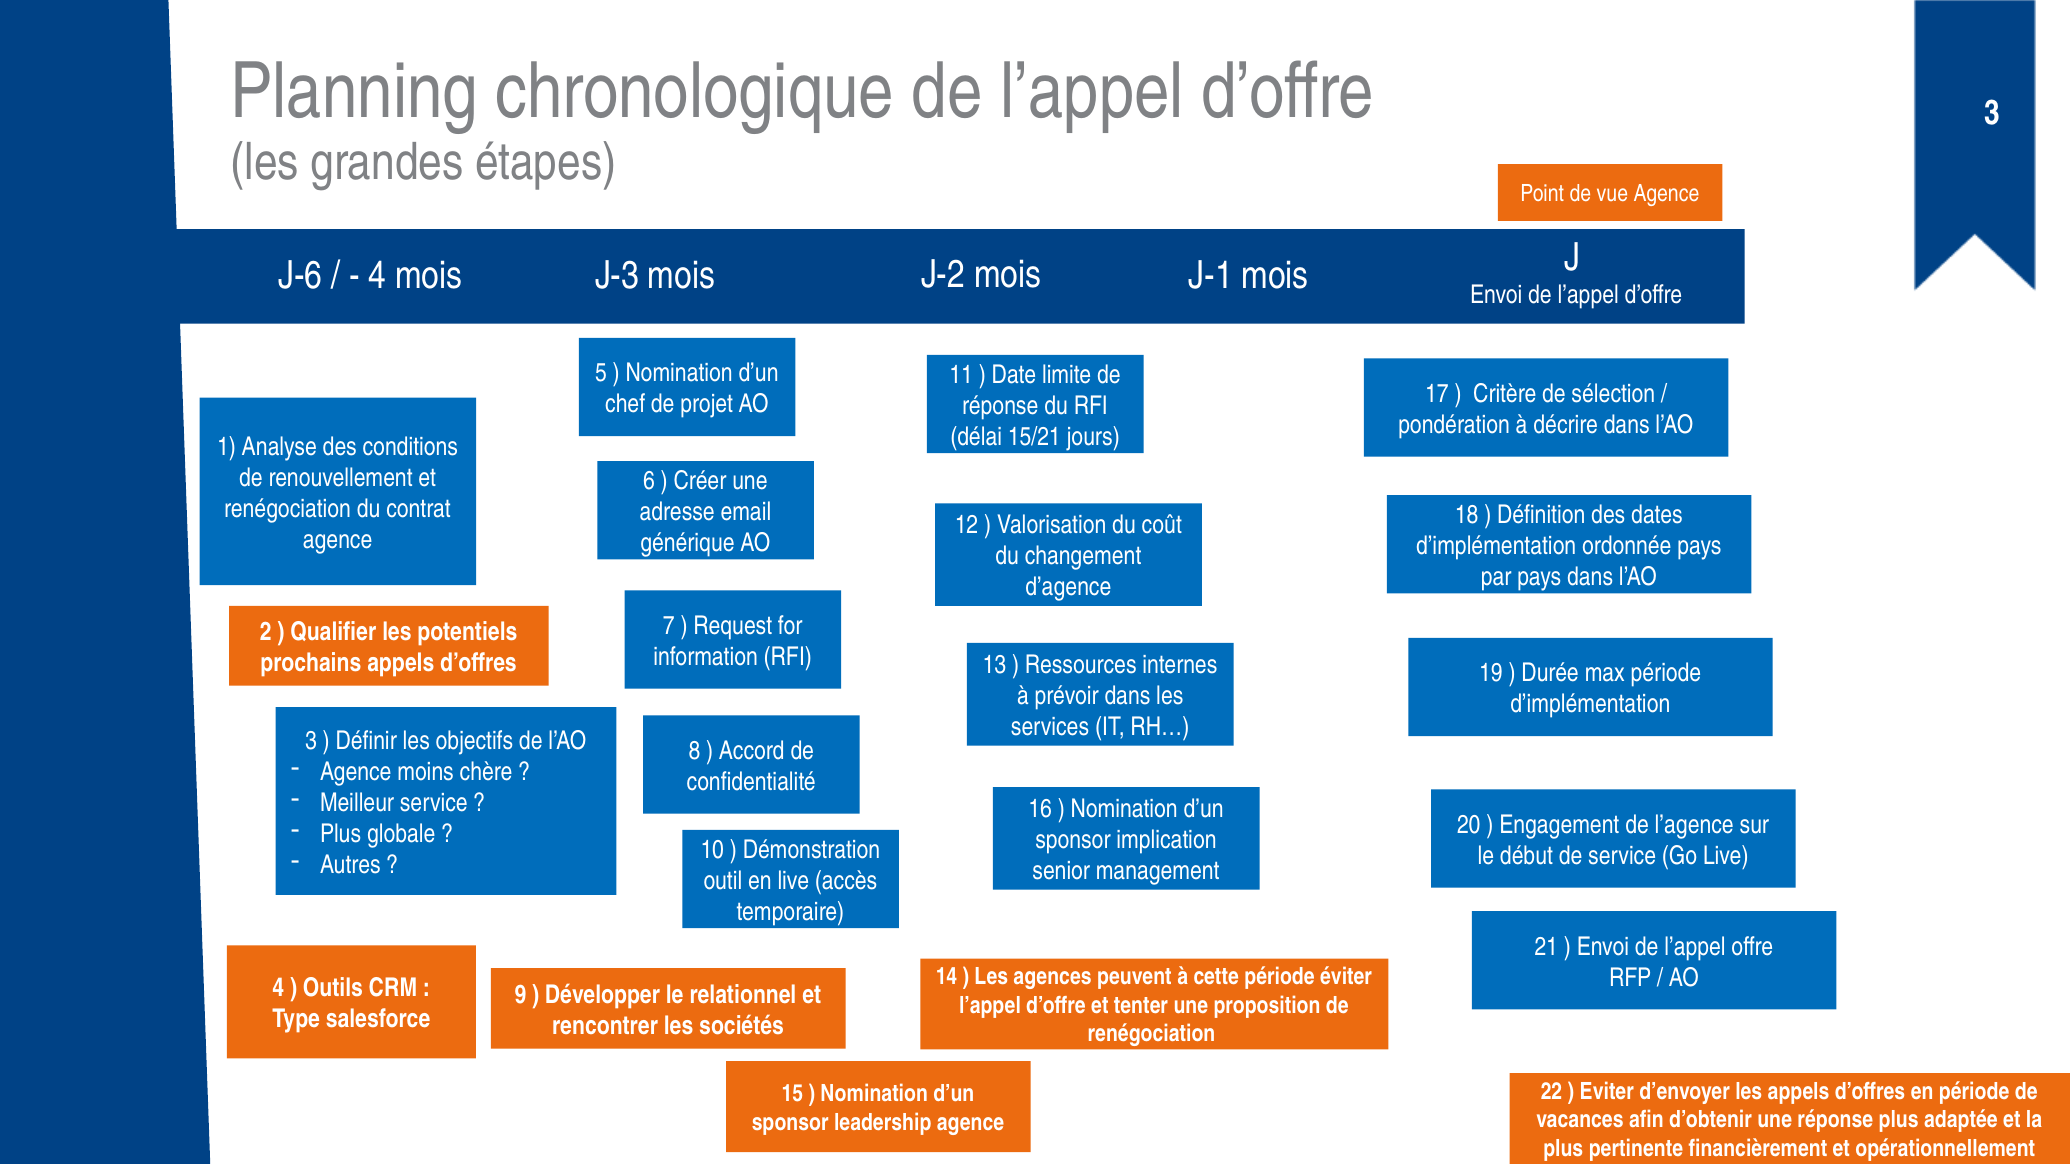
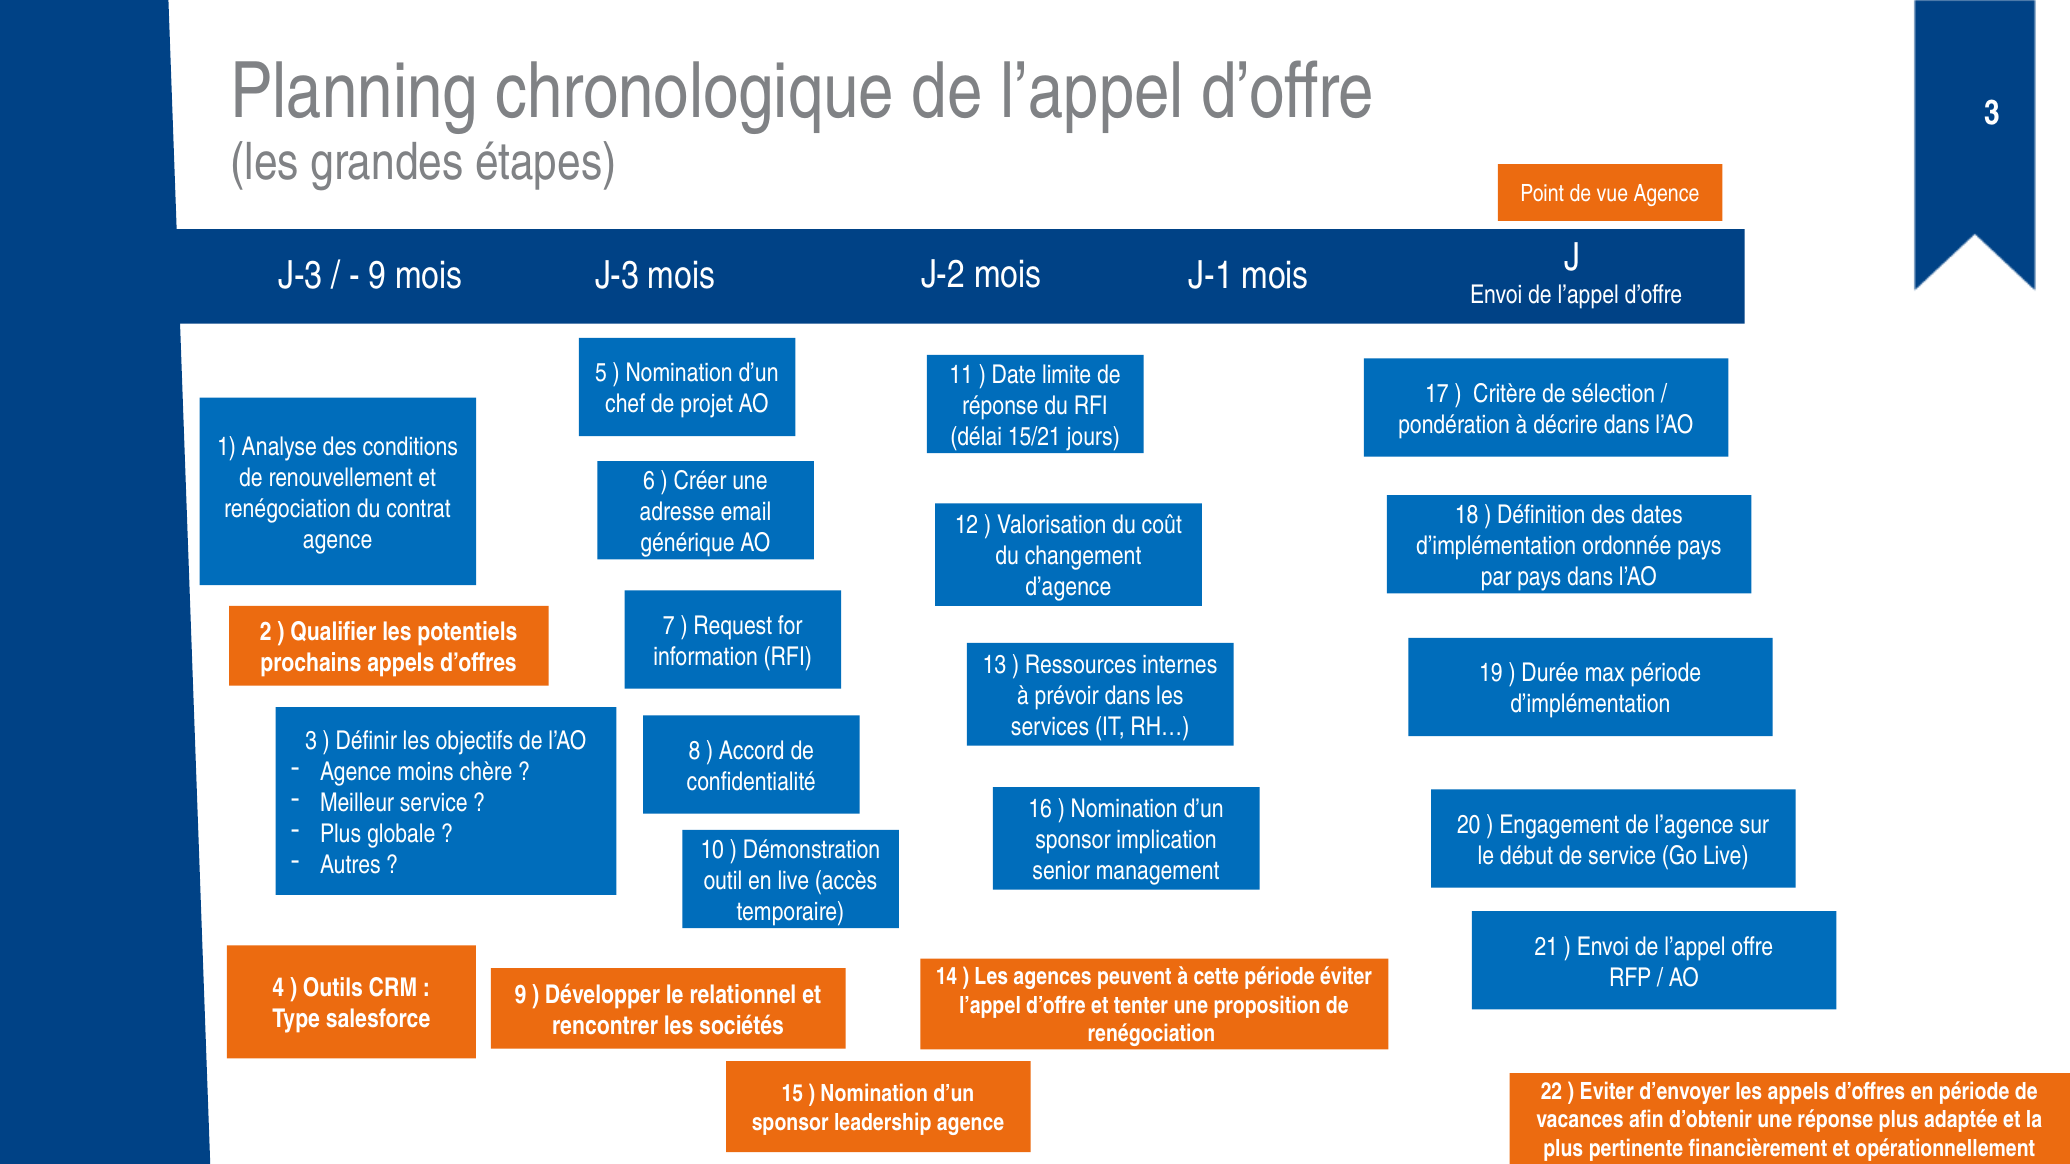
J-6: J-6 -> J-3 (301, 276)
4: 4 -> 9 (377, 276)
